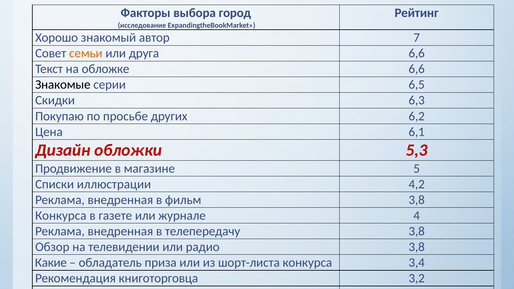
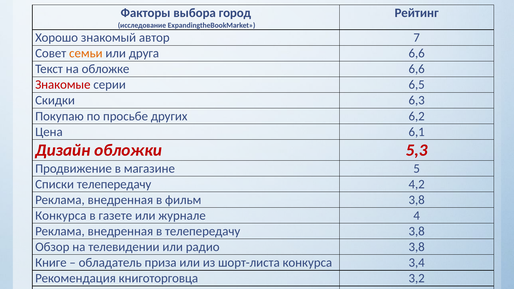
Знакомые colour: black -> red (63, 85)
Списки иллюстрации: иллюстрации -> телепередачу (114, 184)
Какие: Какие -> Книге (51, 263)
